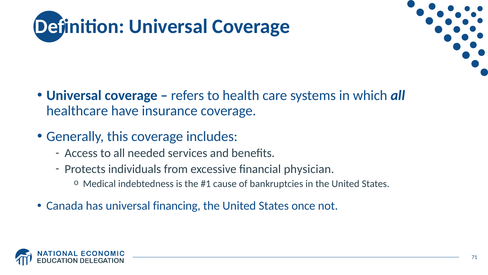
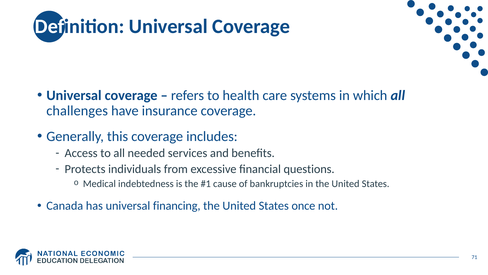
healthcare: healthcare -> challenges (77, 111)
physician: physician -> questions (309, 169)
